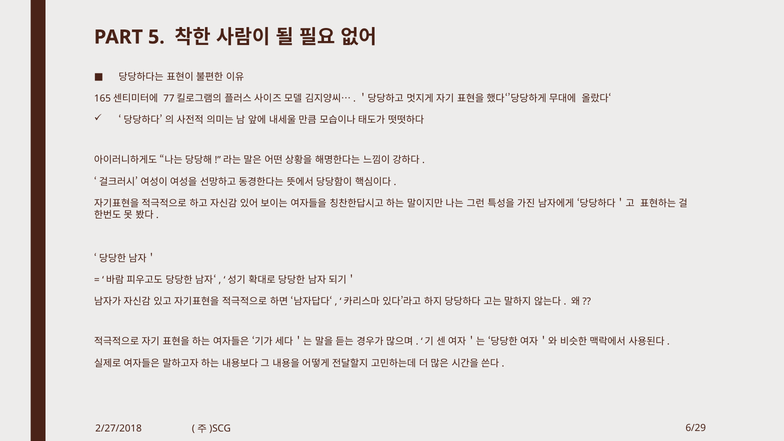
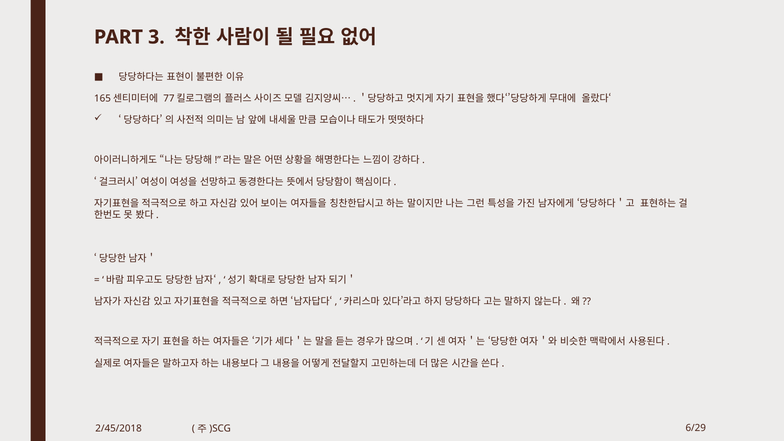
5: 5 -> 3 (156, 37)
2/27/2018: 2/27/2018 -> 2/45/2018 (119, 429)
